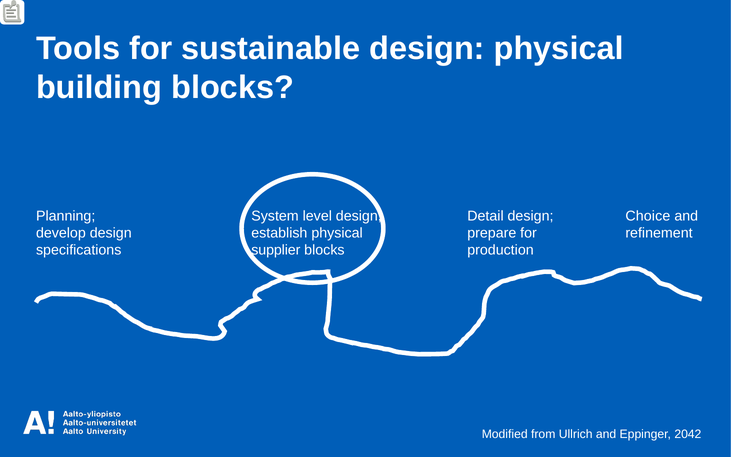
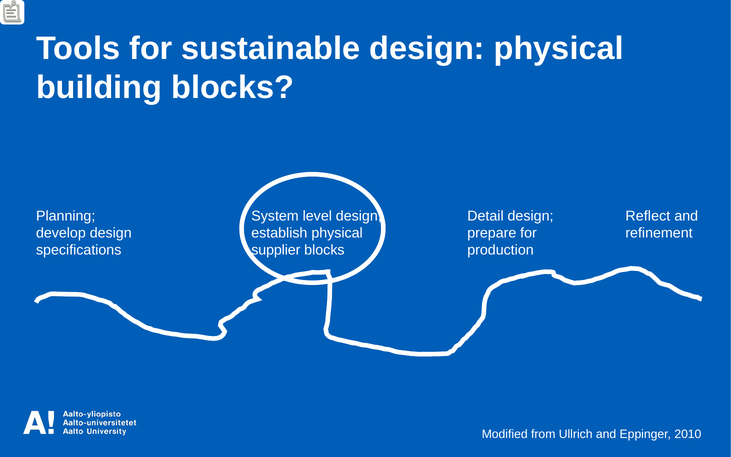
Choice: Choice -> Reflect (648, 216)
2042: 2042 -> 2010 (688, 434)
